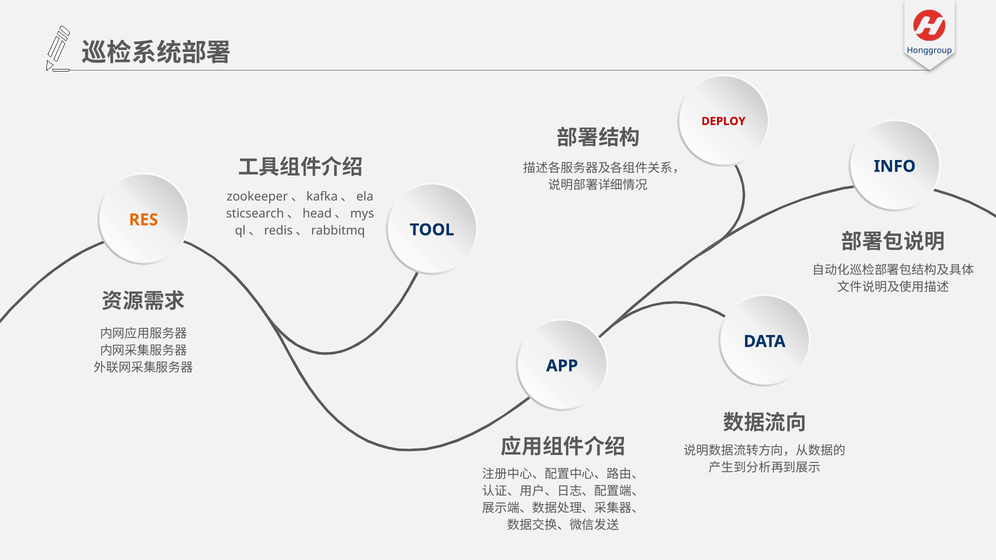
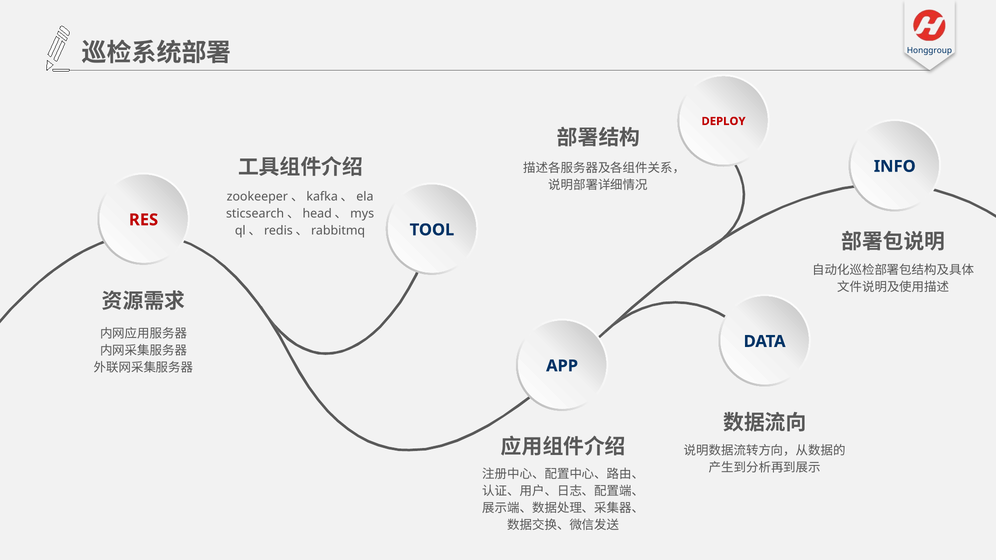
RES colour: orange -> red (144, 220)
